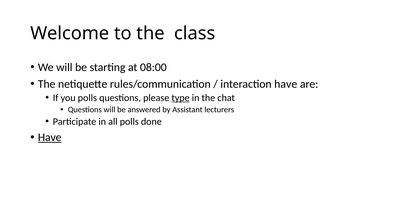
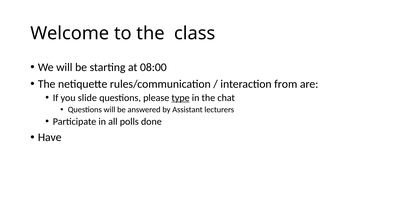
interaction have: have -> from (286, 84)
you polls: polls -> slide (87, 98)
Have underline: present -> none (50, 138)
